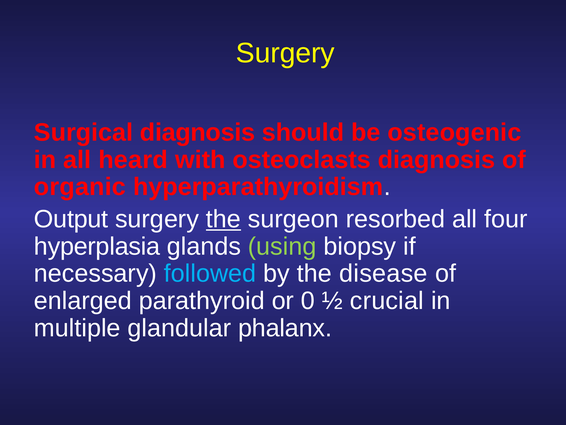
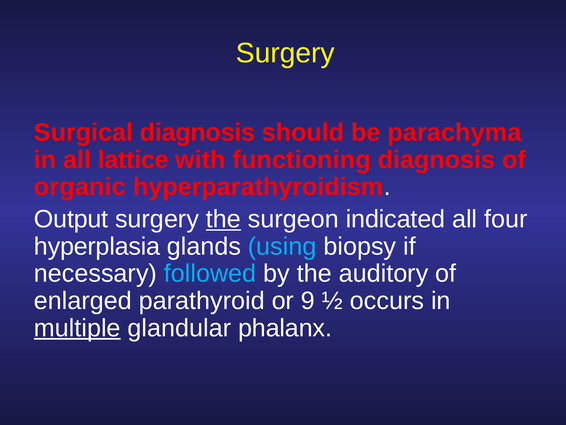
osteogenic: osteogenic -> parachyma (454, 132)
heard: heard -> lattice (133, 160)
osteoclasts: osteoclasts -> functioning (302, 160)
resorbed: resorbed -> indicated (395, 219)
using colour: light green -> light blue (282, 246)
disease: disease -> auditory (384, 273)
0: 0 -> 9 (308, 300)
crucial: crucial -> occurs (387, 300)
multiple underline: none -> present (77, 328)
